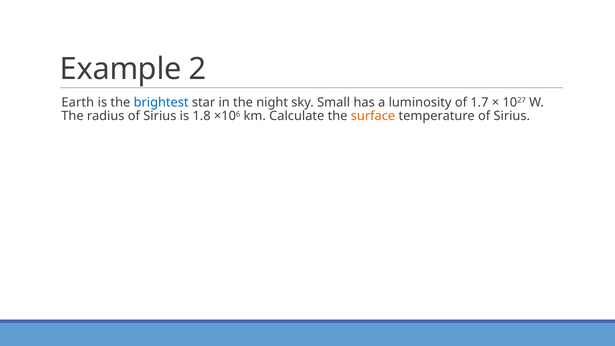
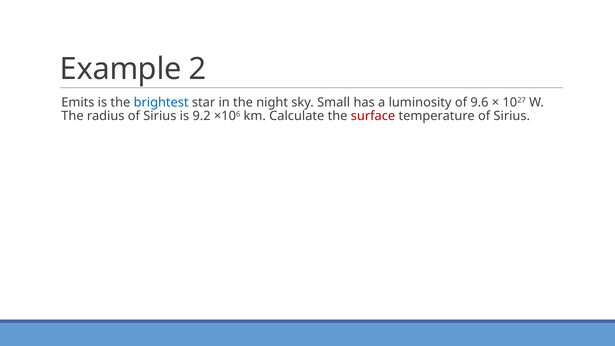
Earth: Earth -> Emits (78, 102)
1.7: 1.7 -> 9.6 (479, 102)
1.8: 1.8 -> 9.2 (202, 116)
surface colour: orange -> red (373, 116)
